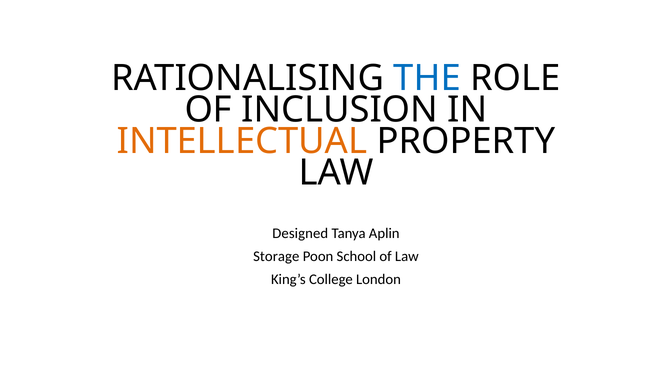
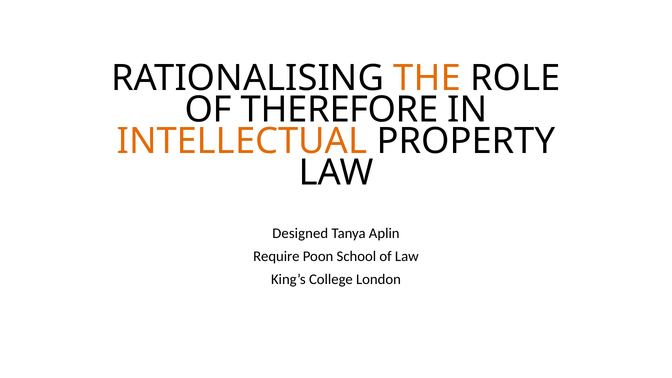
THE colour: blue -> orange (427, 78)
INCLUSION: INCLUSION -> THEREFORE (340, 110)
Storage: Storage -> Require (276, 256)
